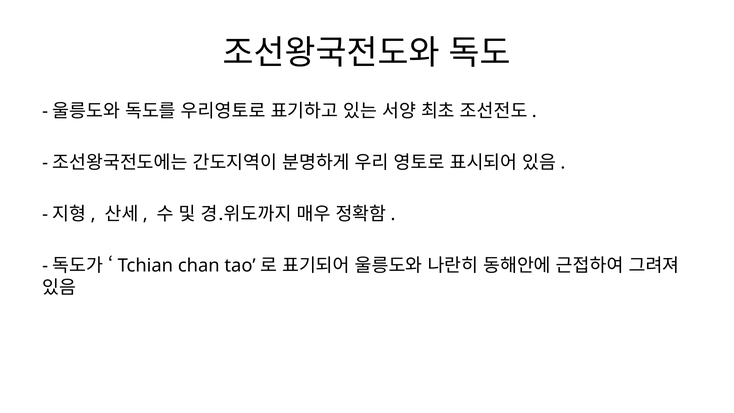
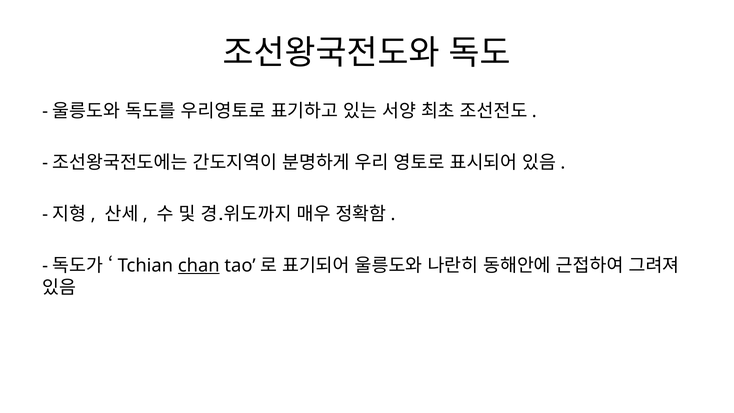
chan underline: none -> present (199, 265)
